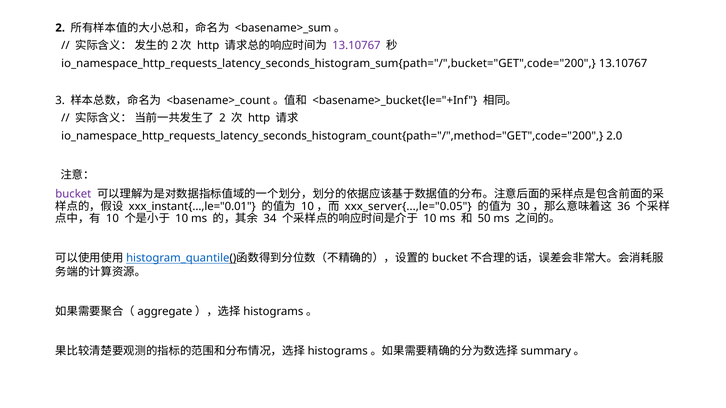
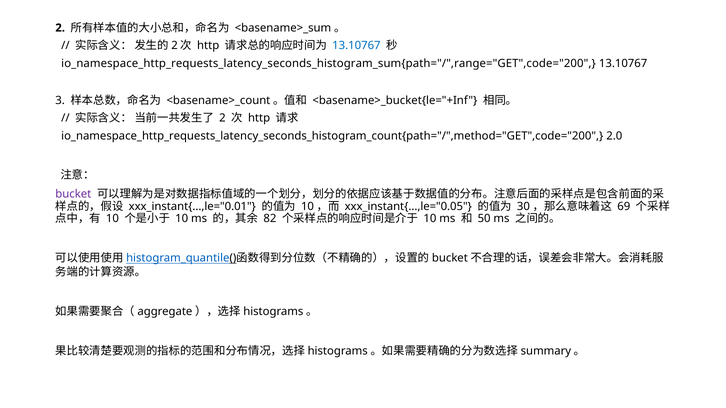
13.10767 colour: purple -> blue (356, 46)
io_namespace_http_requests_latency_seconds_histogram_sum{path="/",bucket="GET",code="200: io_namespace_http_requests_latency_seconds_histogram_sum{path="/",bucket="GET",code="200 -> io_namespace_http_requests_latency_seconds_histogram_sum{path="/",range="GET",code="200 (329, 64)
xxx_server{...,le="0.05: xxx_server{...,le="0.05 -> xxx_instant{...,le="0.05 (408, 207)
36: 36 -> 69 (624, 207)
34: 34 -> 82 (270, 219)
